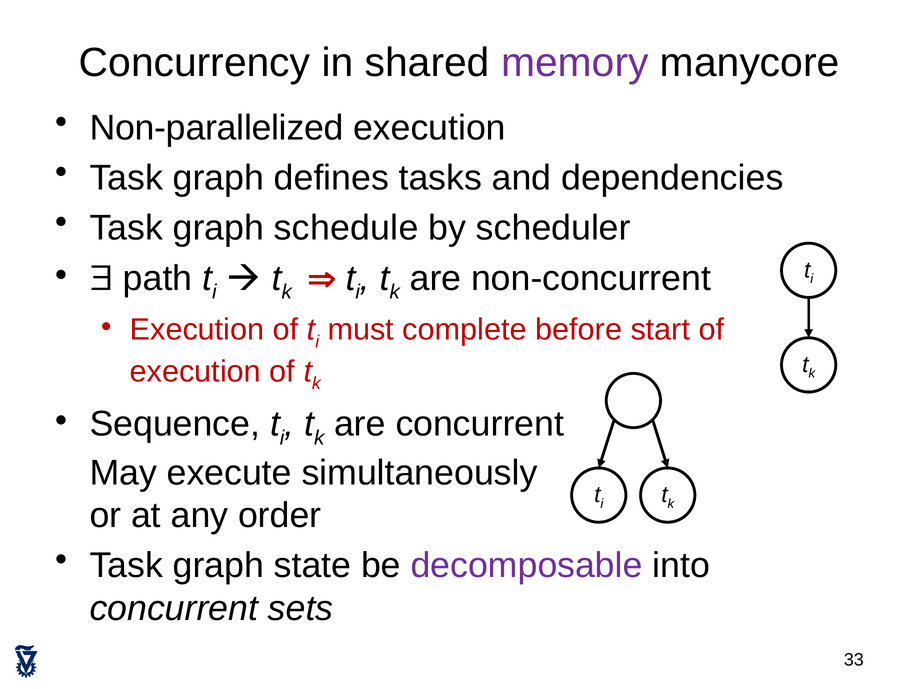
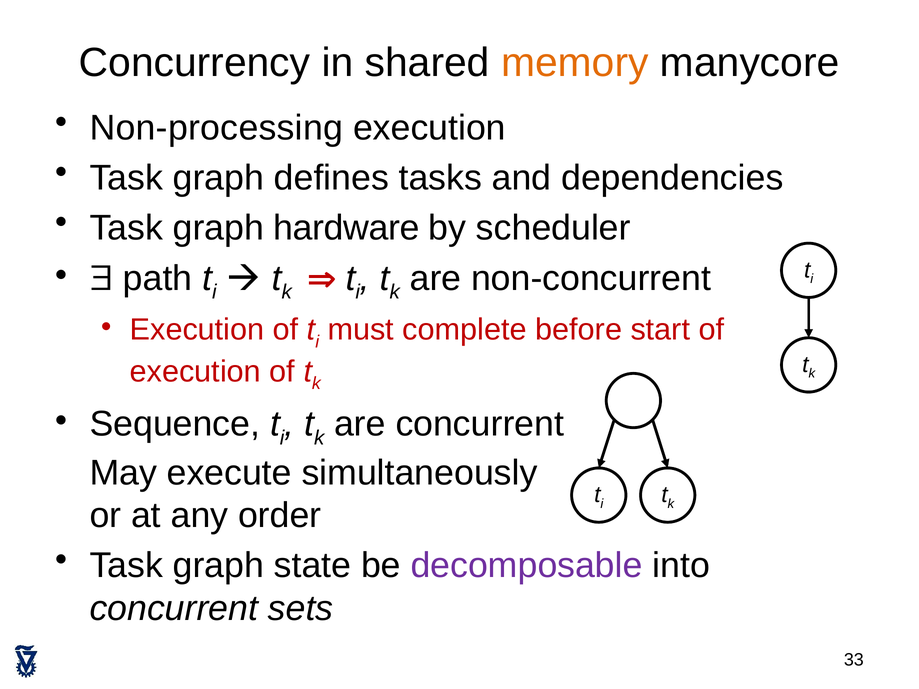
memory colour: purple -> orange (575, 63)
Non-parallelized: Non-parallelized -> Non-processing (216, 128)
schedule: schedule -> hardware (346, 228)
